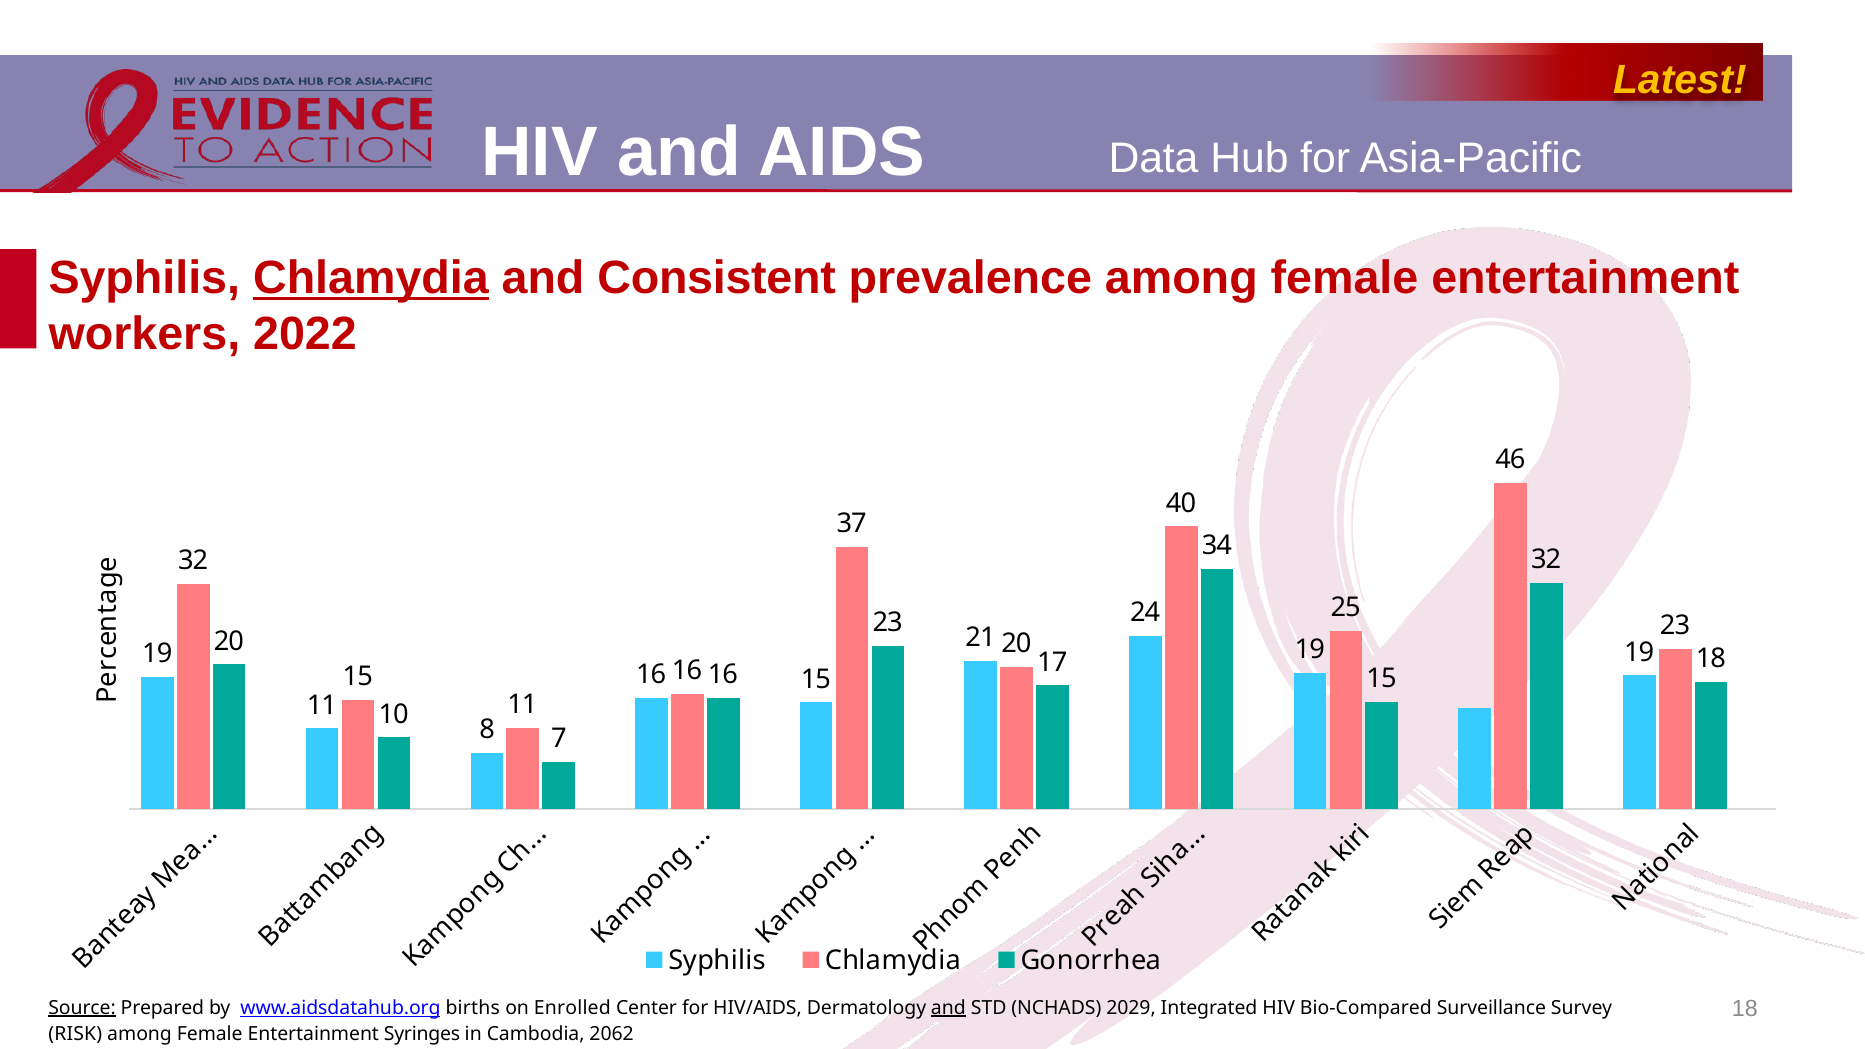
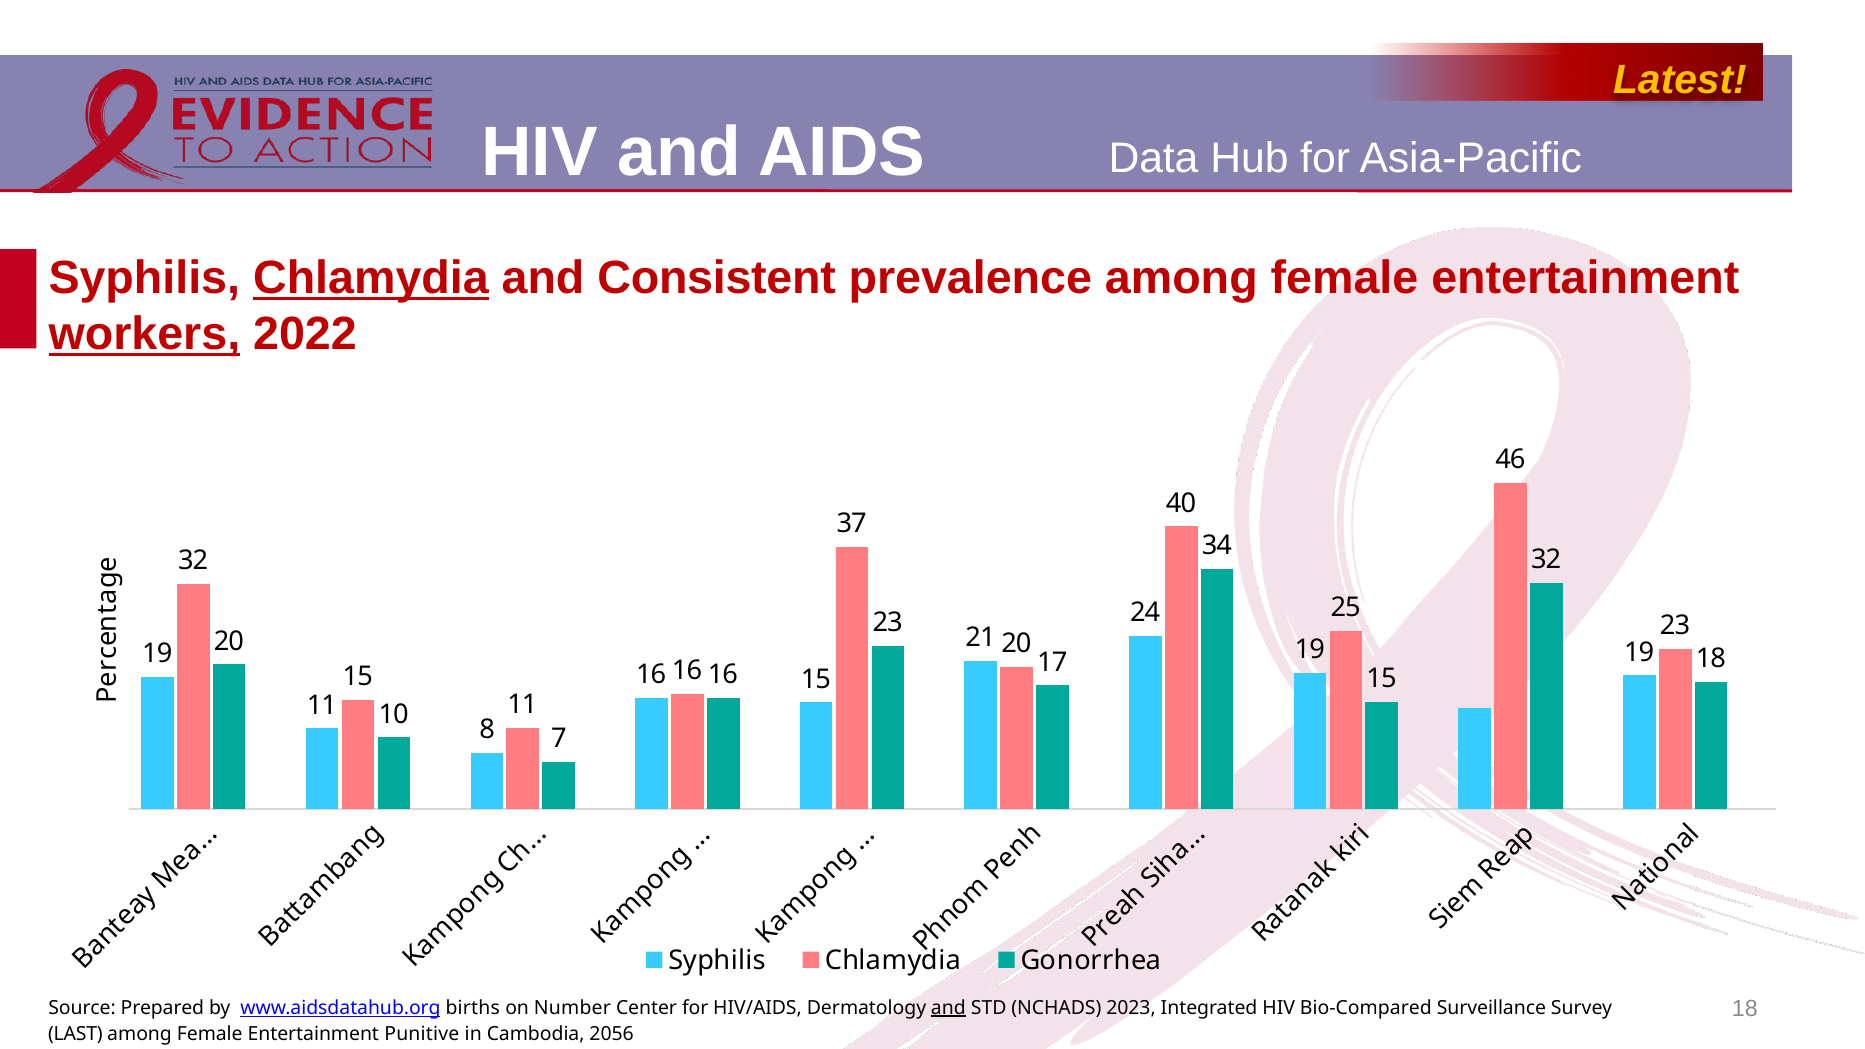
workers underline: none -> present (144, 335)
Source underline: present -> none (82, 1008)
Enrolled: Enrolled -> Number (572, 1008)
2029: 2029 -> 2023 (1131, 1008)
RISK: RISK -> LAST (75, 1034)
Syringes: Syringes -> Punitive (422, 1034)
2062: 2062 -> 2056 (612, 1034)
